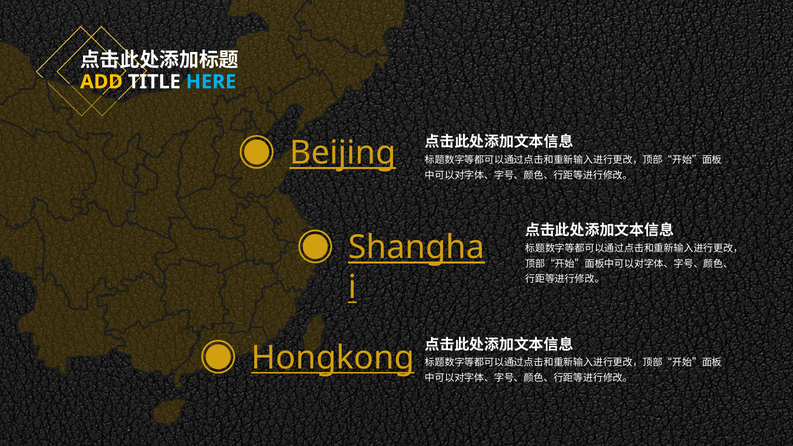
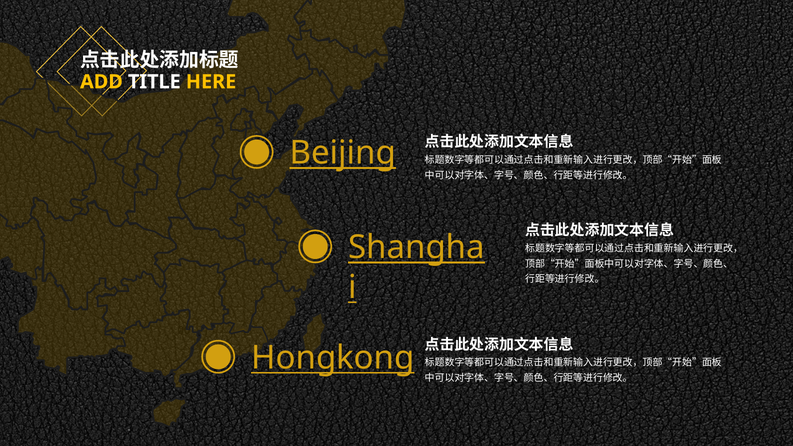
HERE colour: light blue -> yellow (211, 82)
